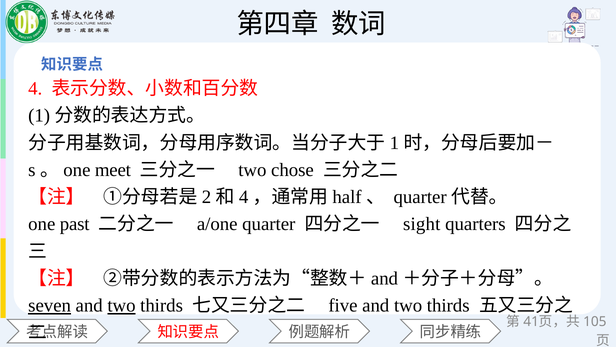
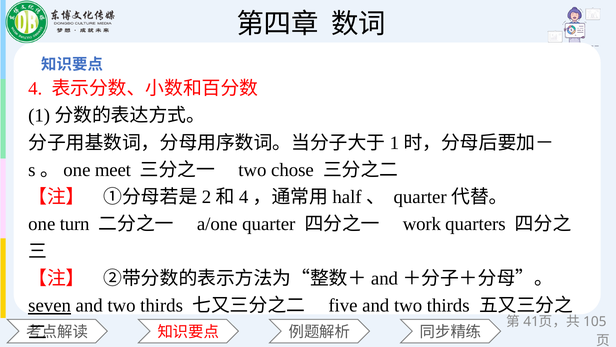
past: past -> turn (75, 224)
sight: sight -> work (422, 224)
two underline: present -> none (121, 305)
